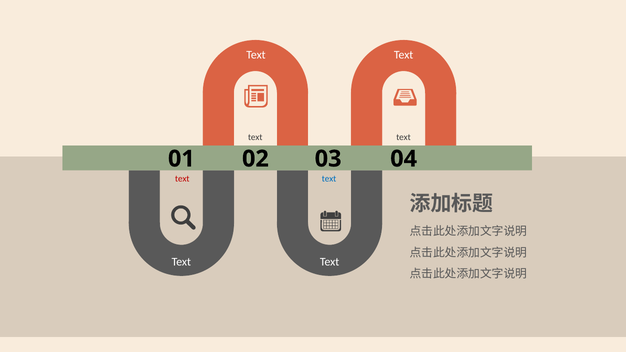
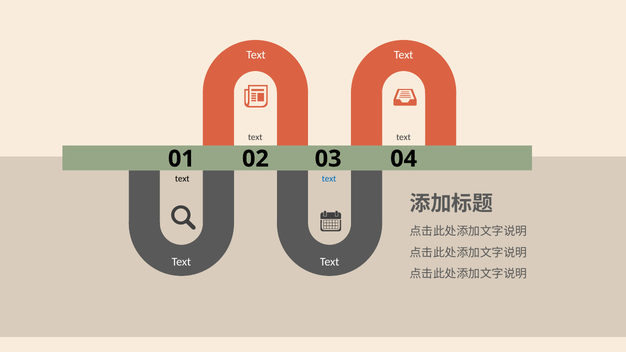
text colour: red -> black (182, 179)
